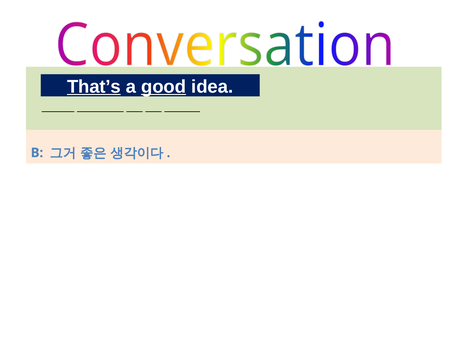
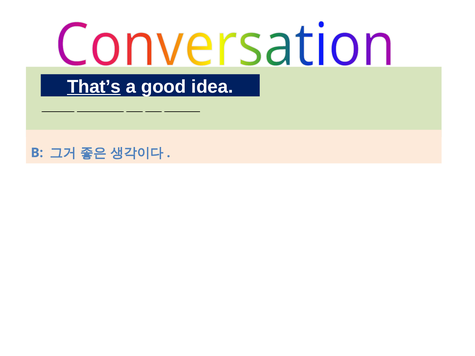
good underline: present -> none (164, 87)
